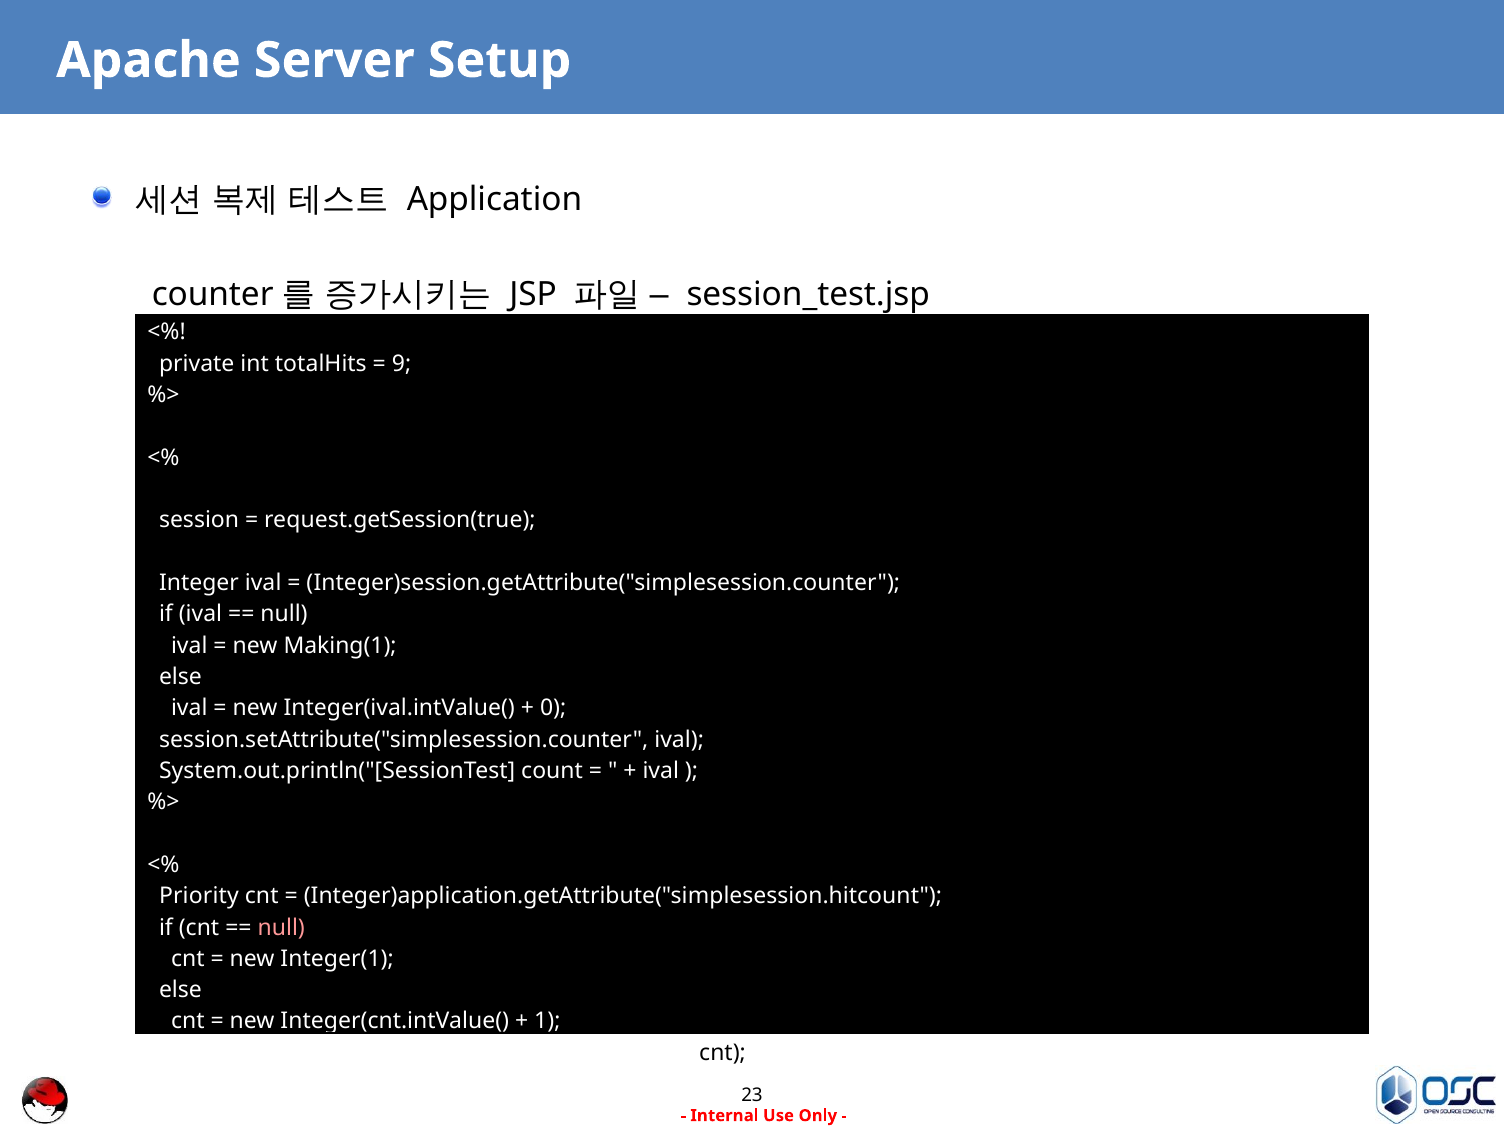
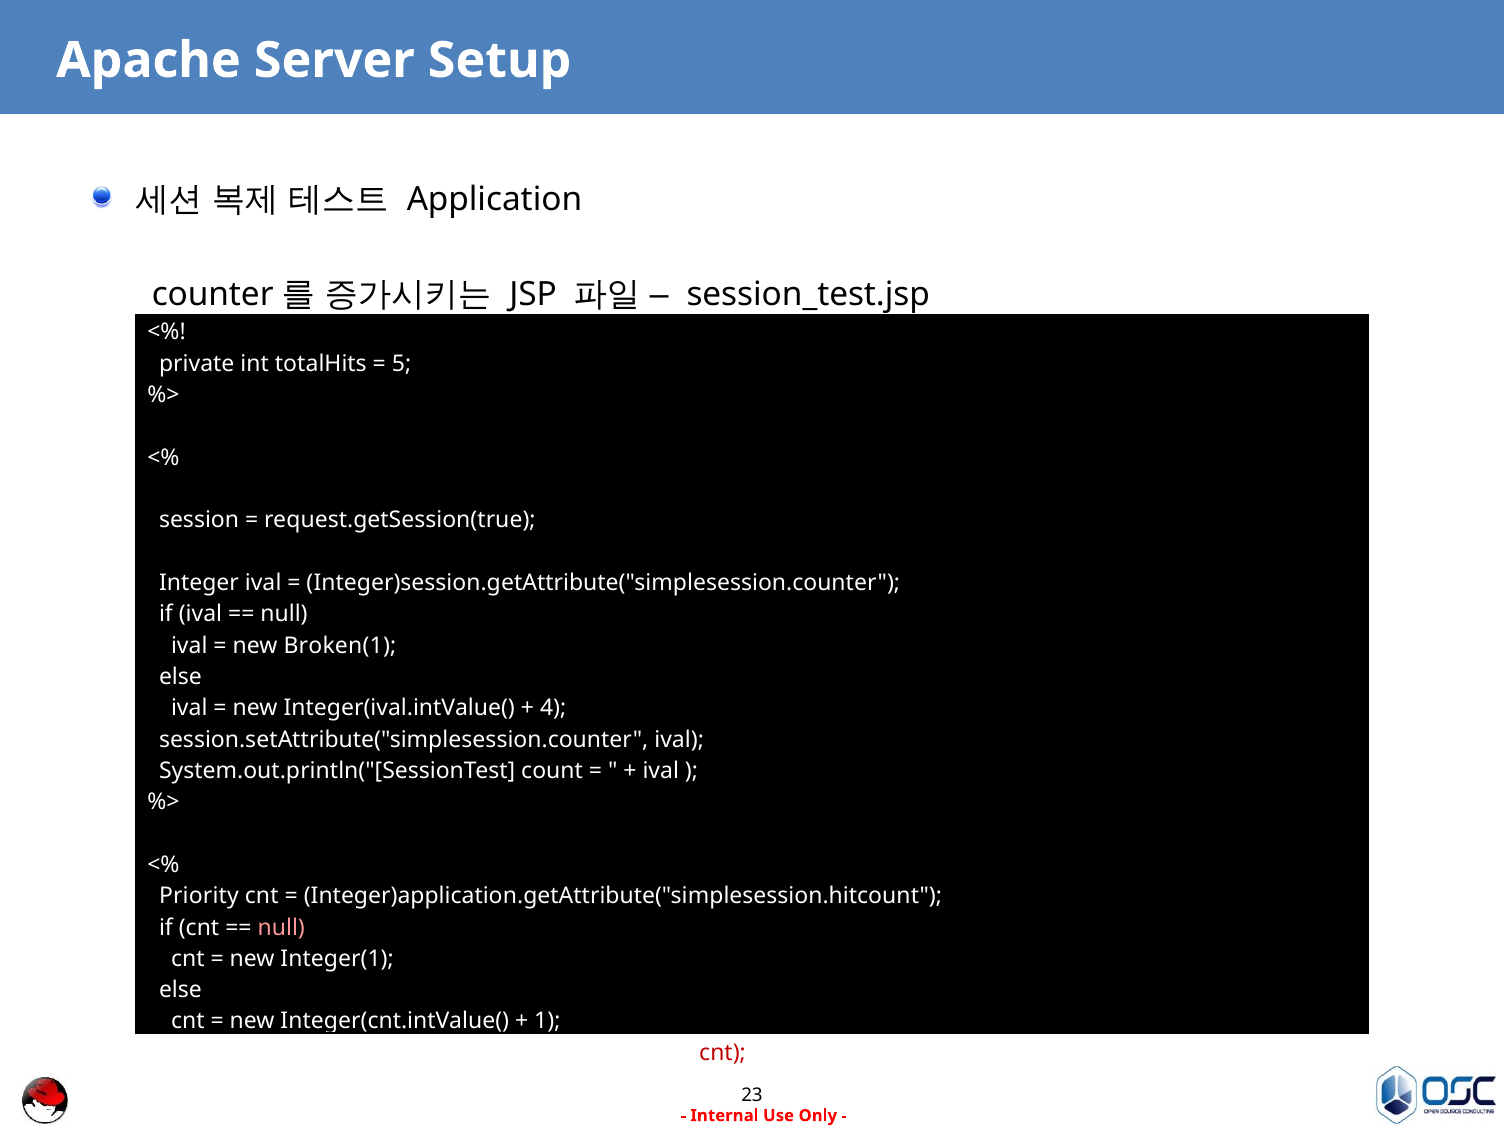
9: 9 -> 5 (402, 364)
Making(1: Making(1 -> Broken(1 (340, 646)
0: 0 -> 4 (553, 708)
cnt colour: black -> red (723, 1053)
